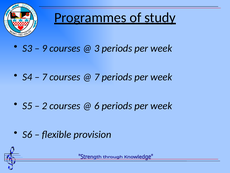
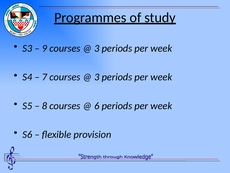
7: 7 -> 3 (97, 77)
2: 2 -> 8 (45, 106)
